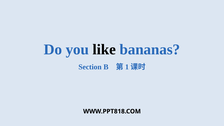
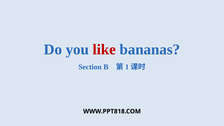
like colour: black -> red (104, 50)
